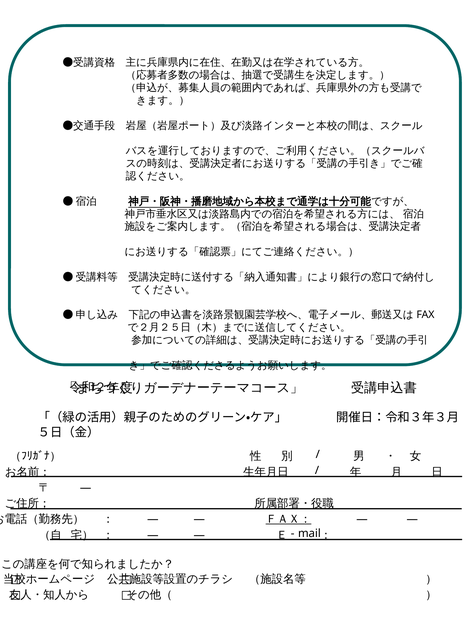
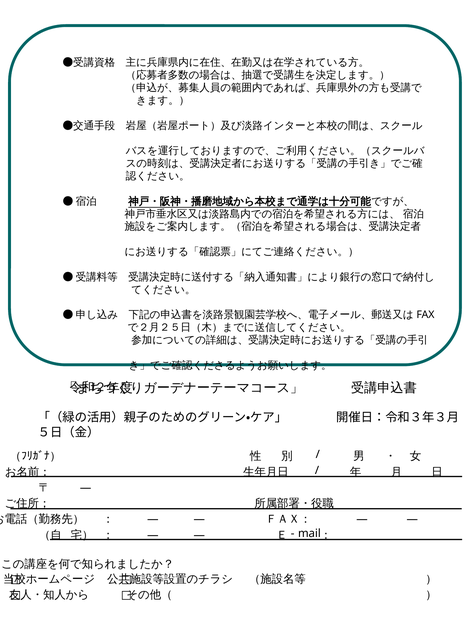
ＦＡＸ： underline: present -> none (289, 519)
